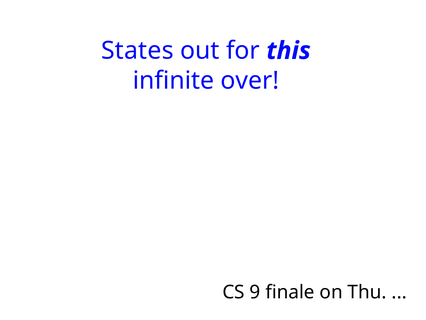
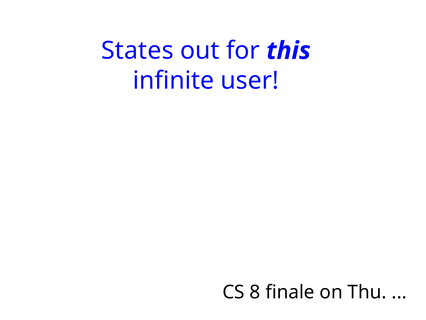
over: over -> user (250, 81)
9: 9 -> 8 (255, 292)
